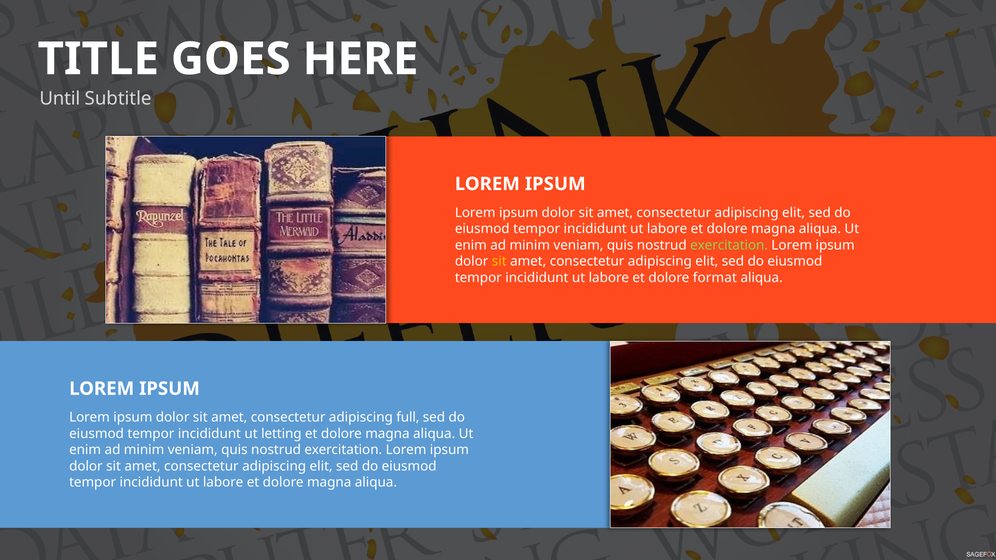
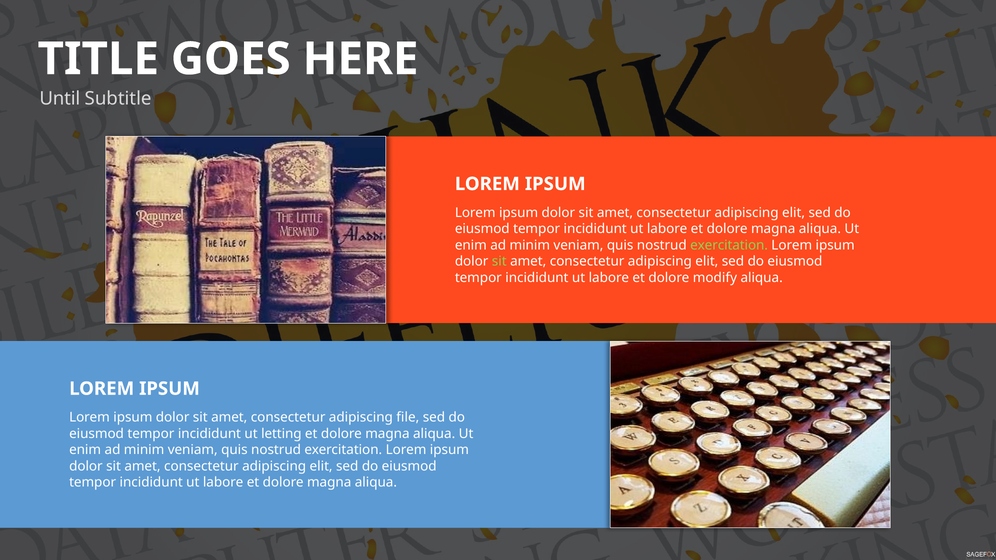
sit colour: yellow -> light green (499, 262)
format: format -> modify (715, 278)
full: full -> file (408, 418)
